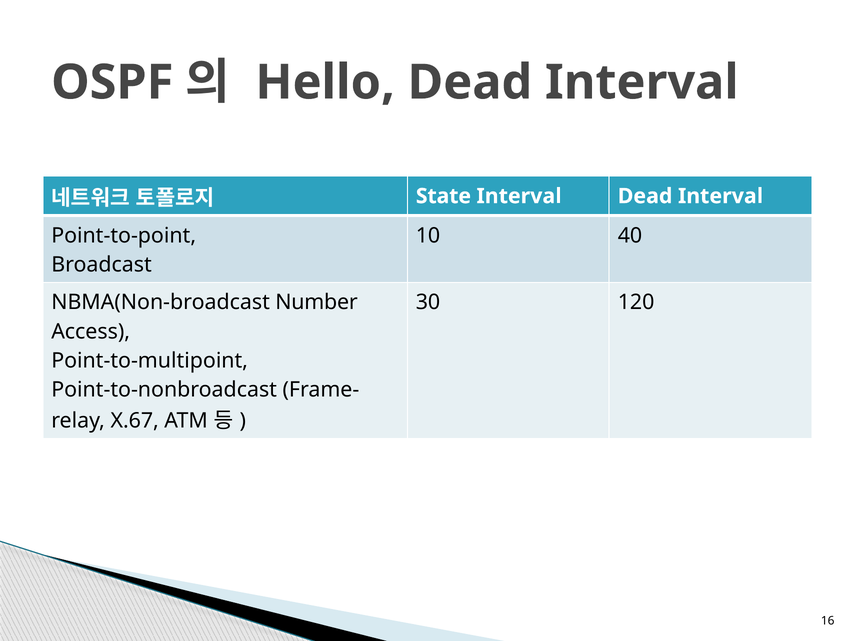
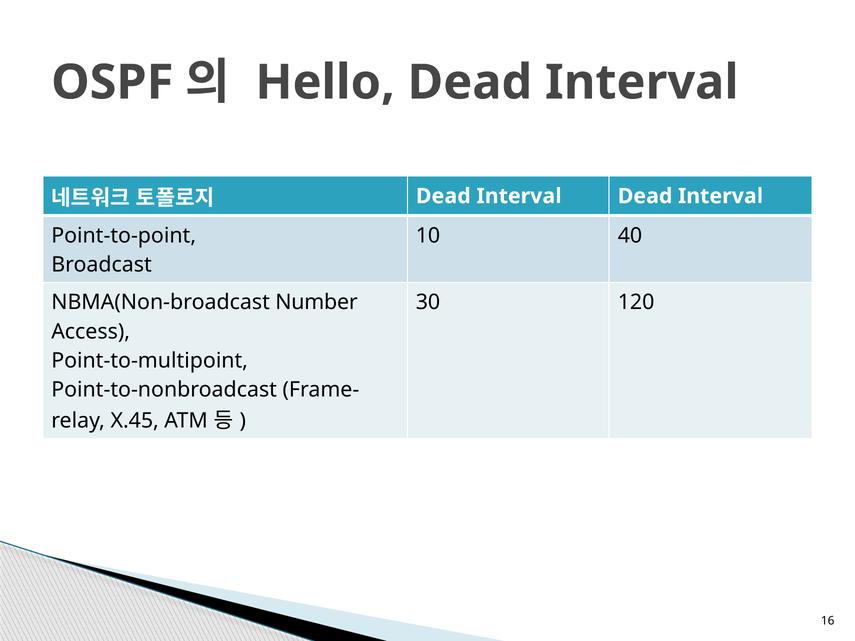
State: State -> Dead (443, 196)
X.67: X.67 -> X.45 (135, 421)
